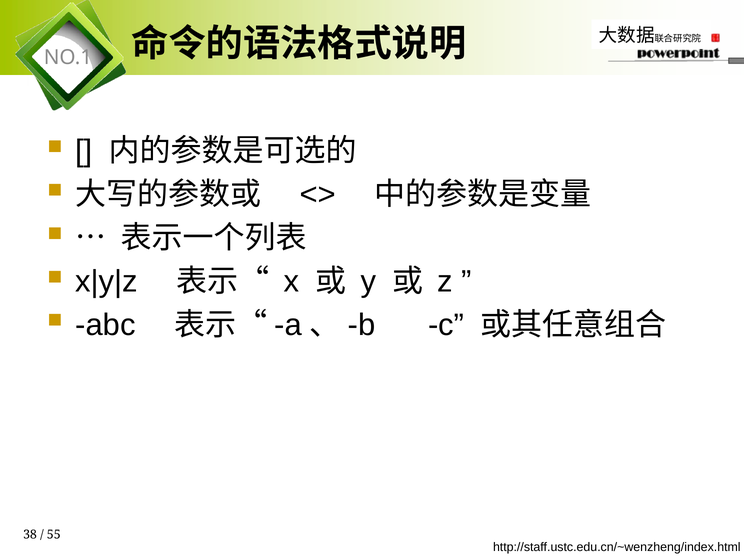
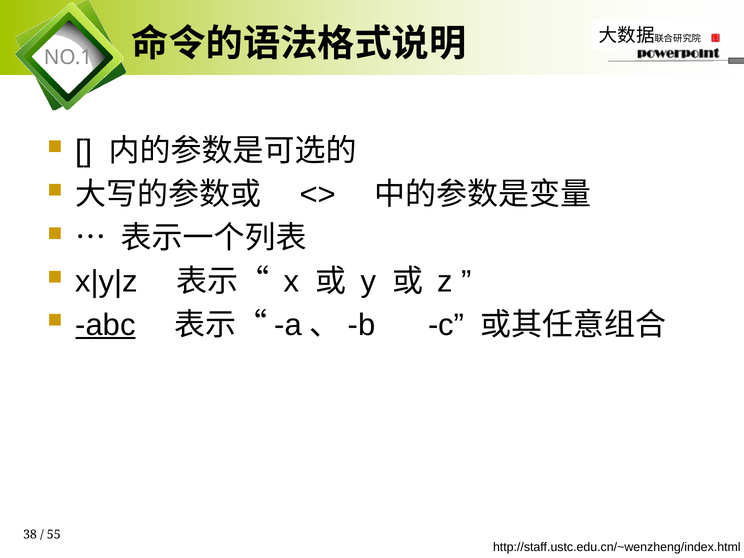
abc underline: none -> present (105, 325)
